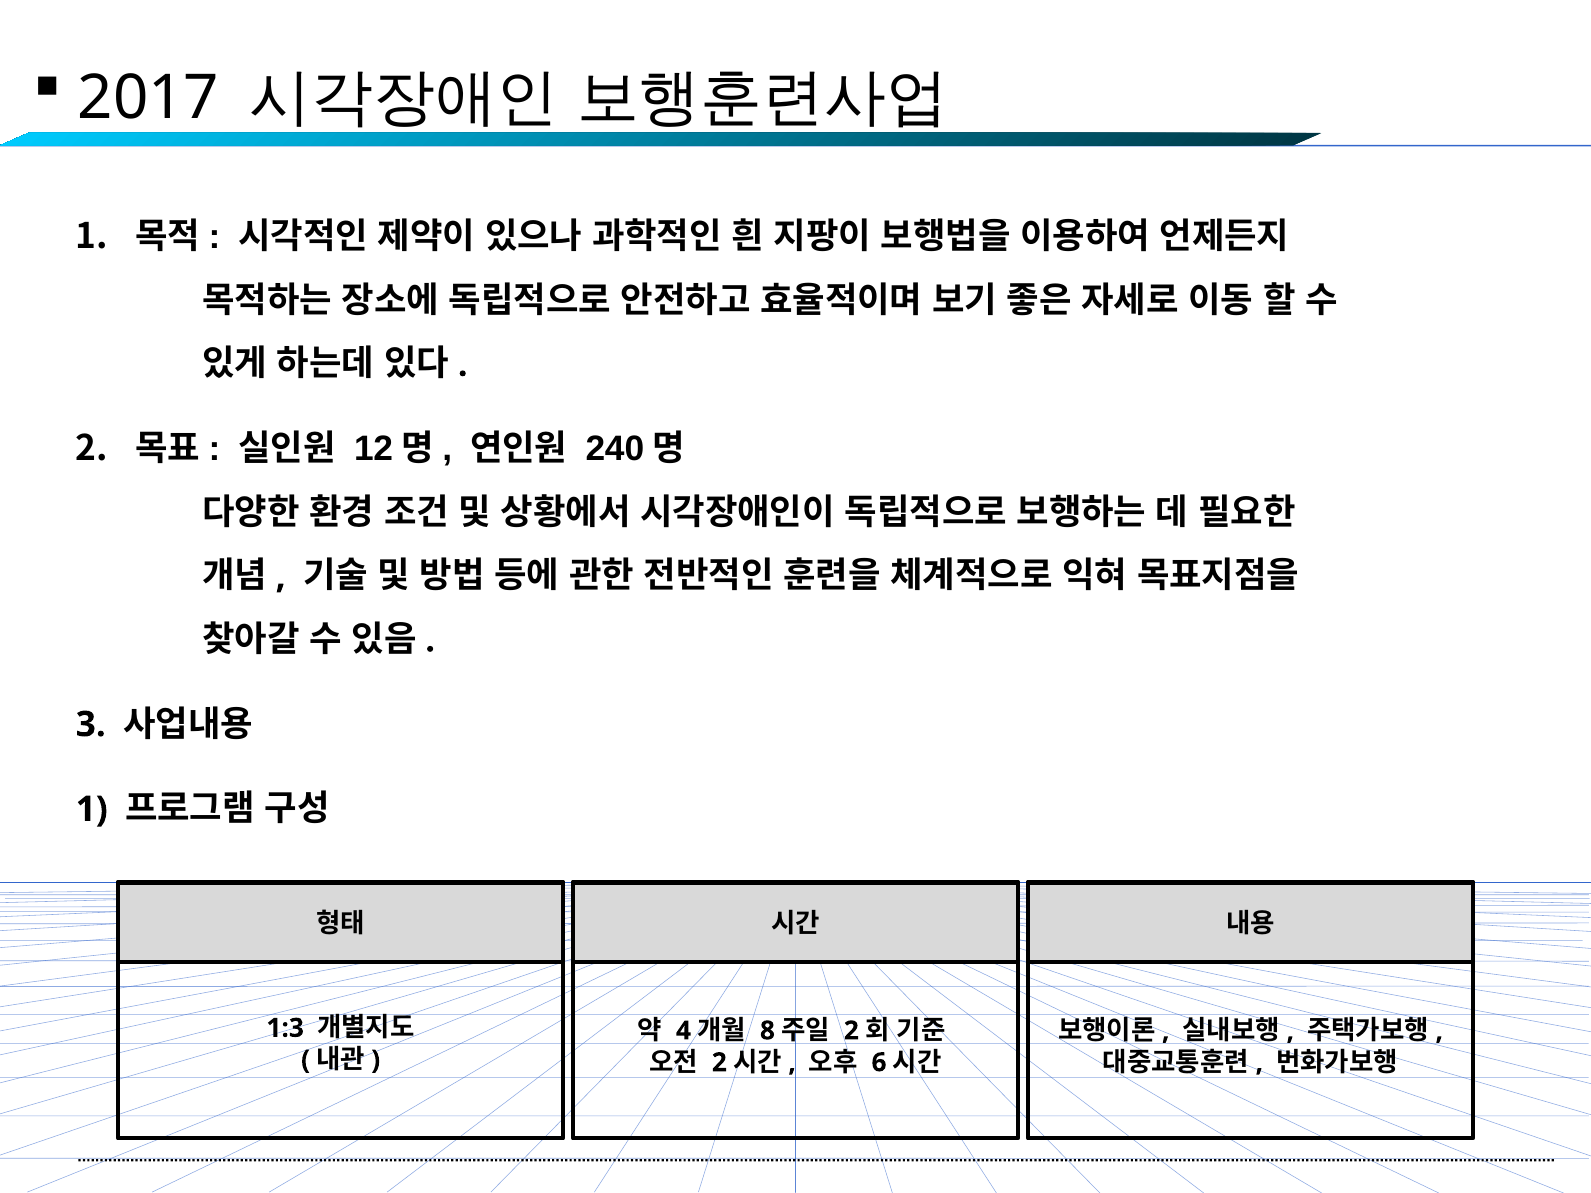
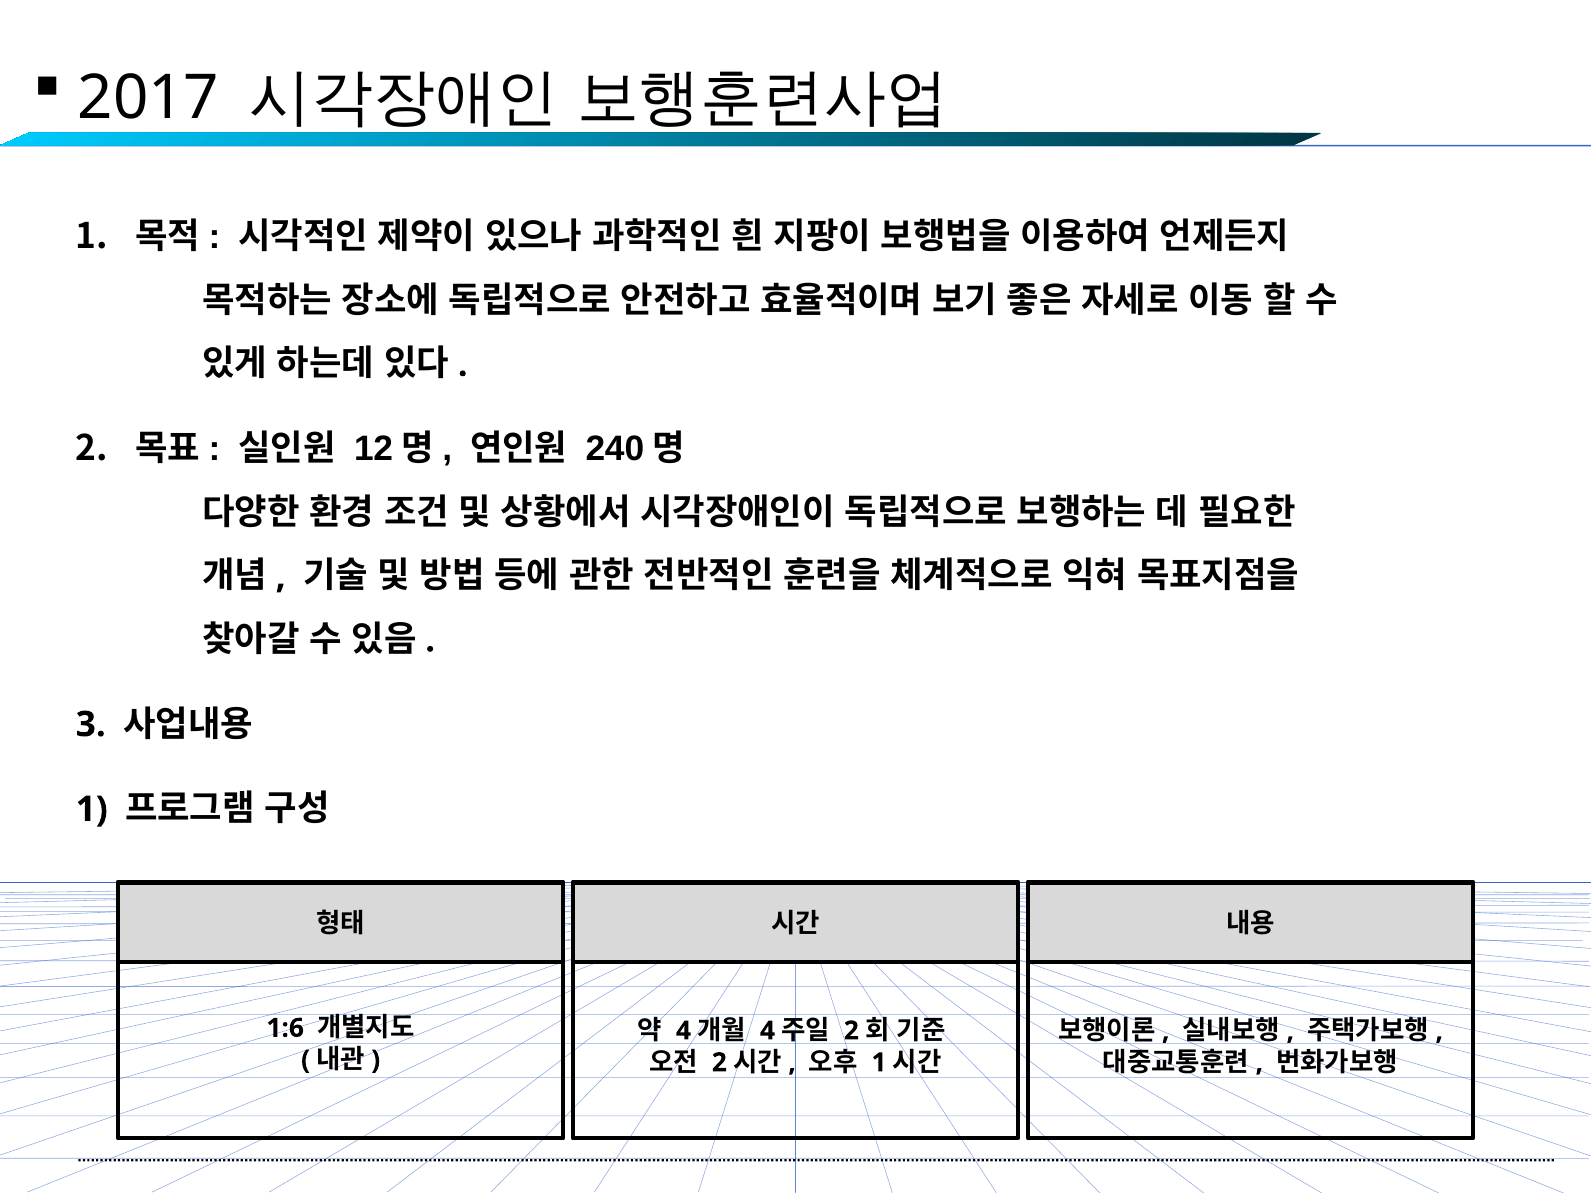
8: 8 -> 4 (767, 1031)
1:3: 1:3 -> 1:6 (285, 1028)
6: 6 -> 1 (879, 1063)
